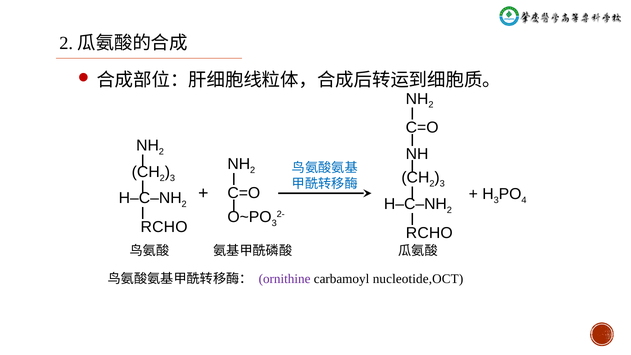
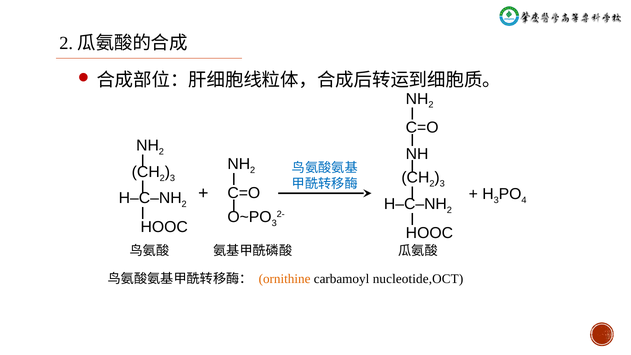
RCHO: RCHO -> HOOC (164, 227)
RCHO: RCHO -> HOOC (429, 233)
ornithine colour: purple -> orange (285, 279)
